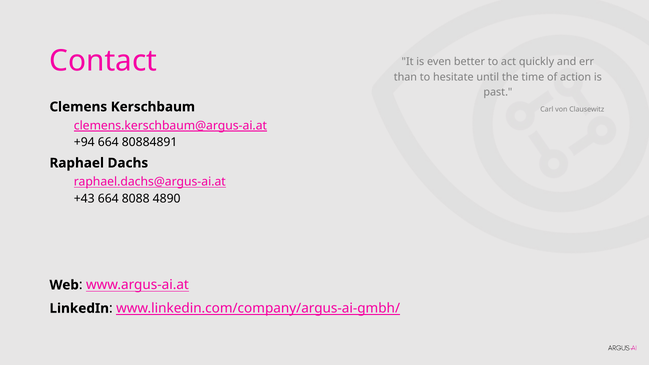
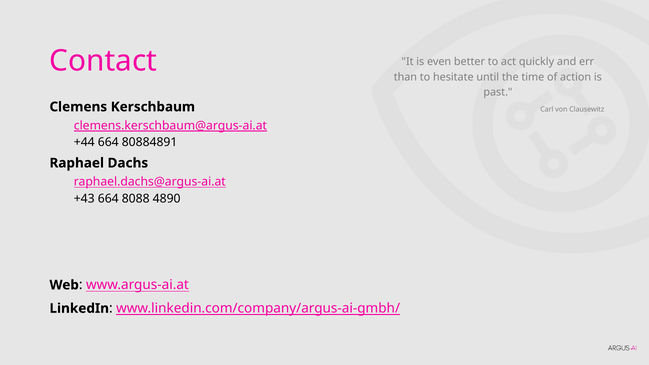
+94: +94 -> +44 (84, 142)
